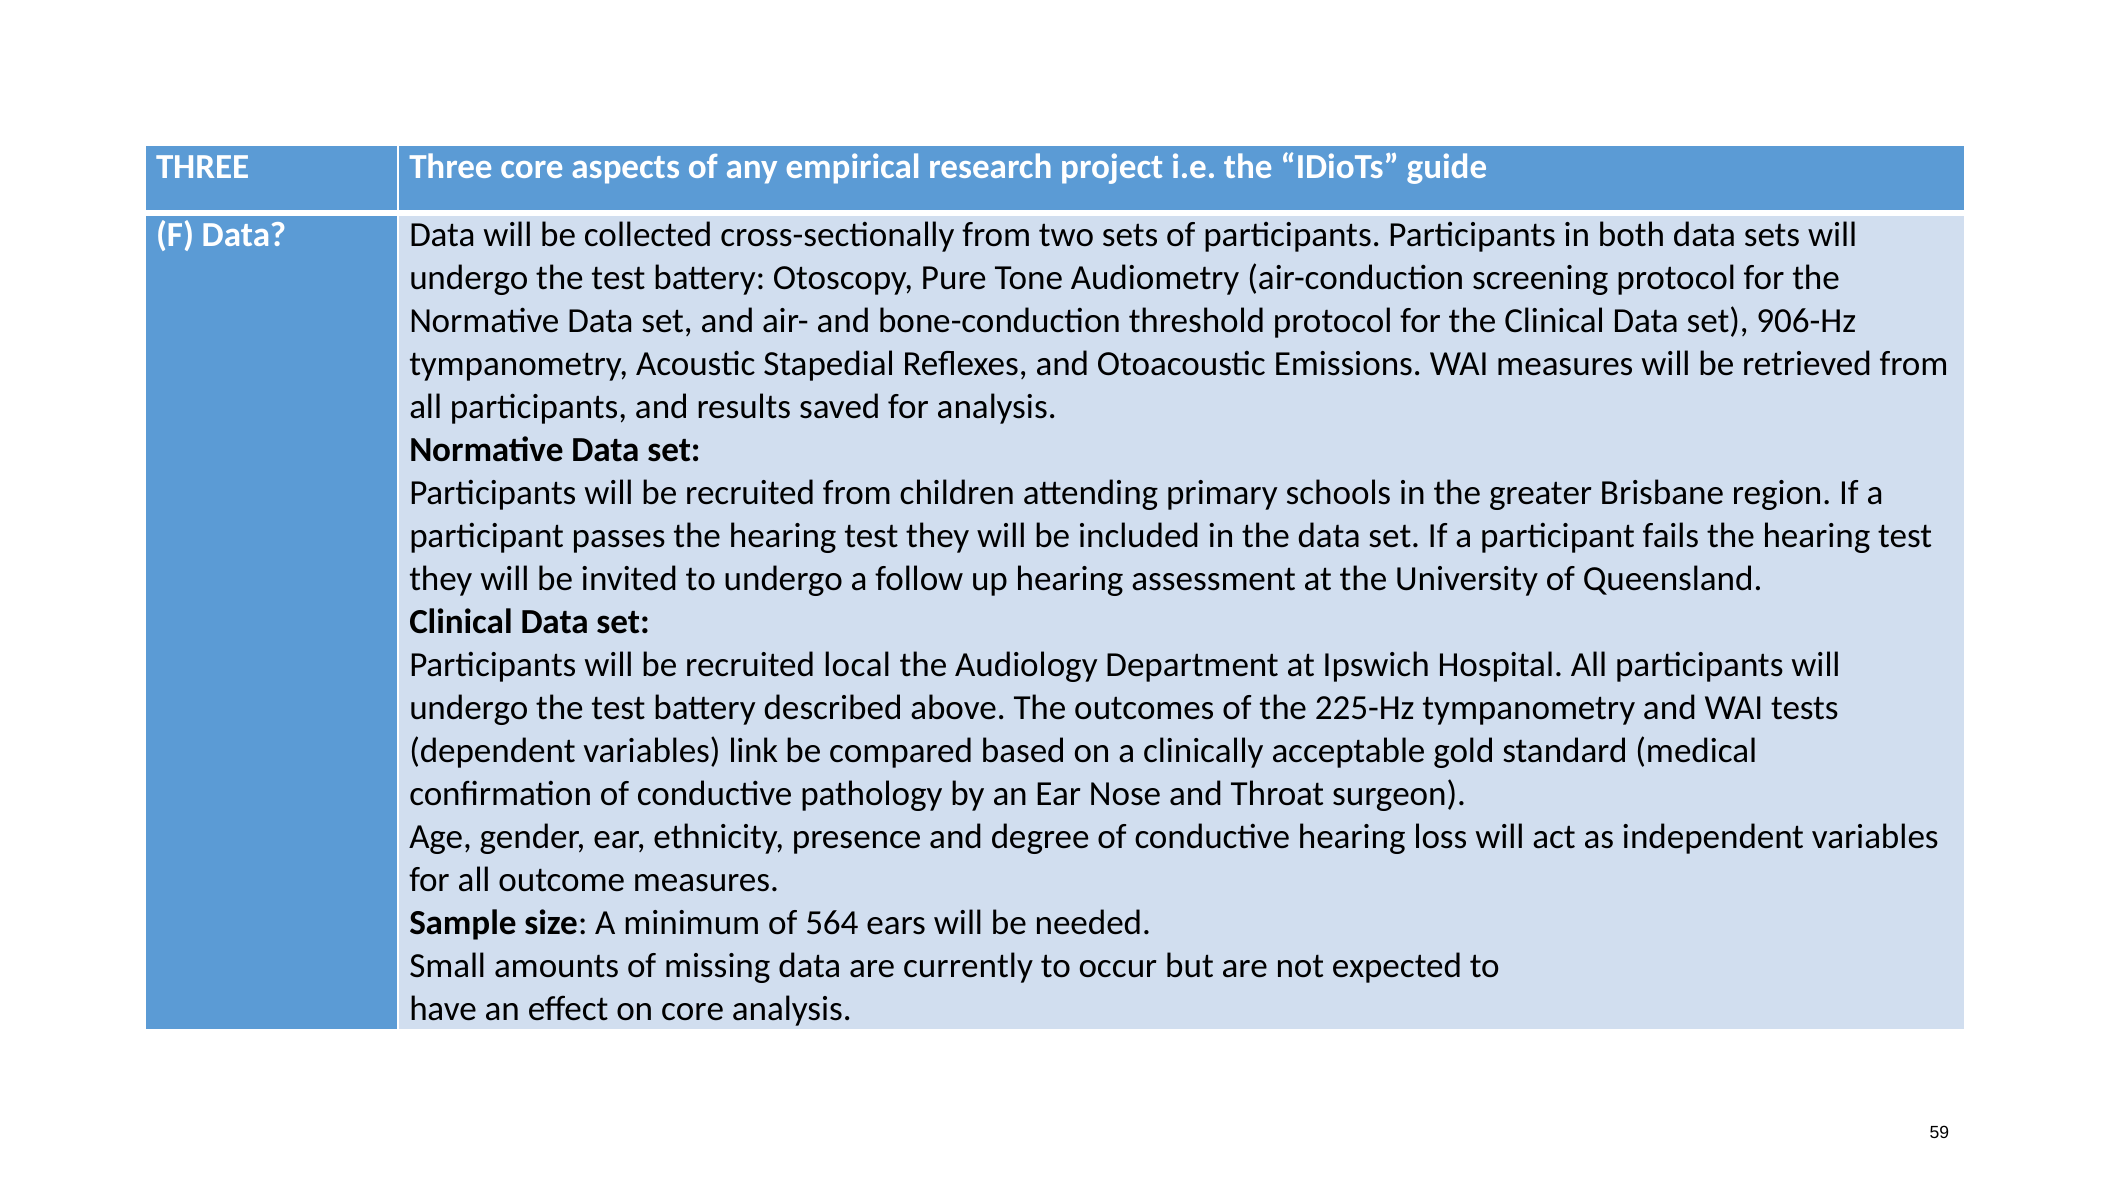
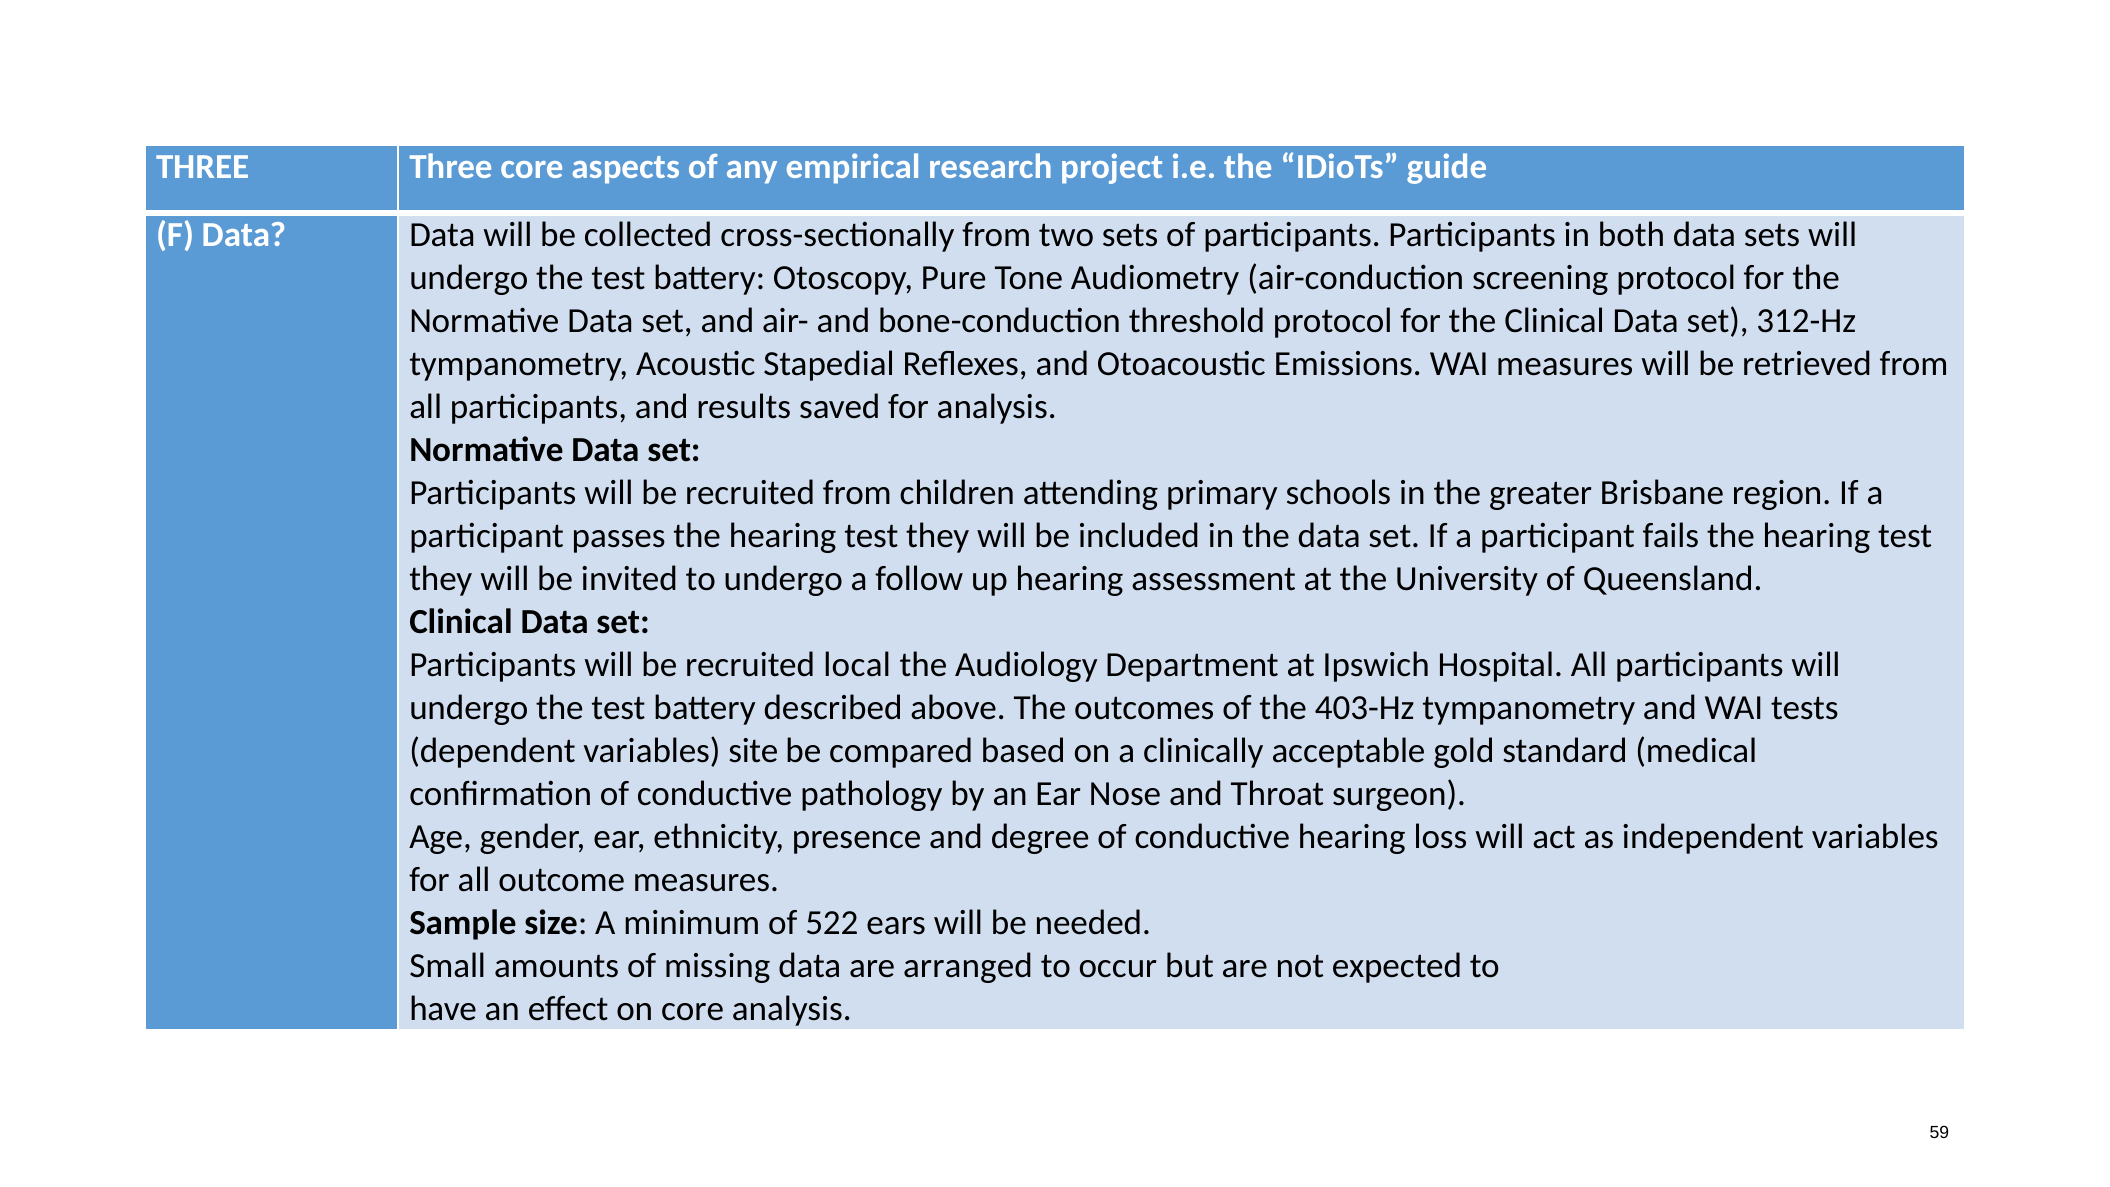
906-Hz: 906-Hz -> 312-Hz (1806, 321)
225-Hz: 225-Hz -> 403-Hz (1365, 708)
link: link -> site (753, 750)
564: 564 -> 522 (832, 922)
currently: currently -> arranged (968, 965)
